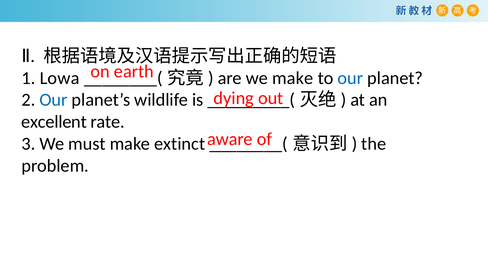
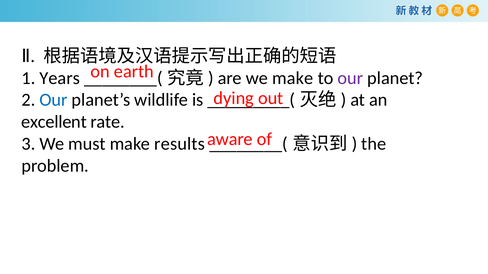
Lowa: Lowa -> Years (60, 78)
our colour: blue -> purple (350, 78)
extinct: extinct -> results (180, 144)
